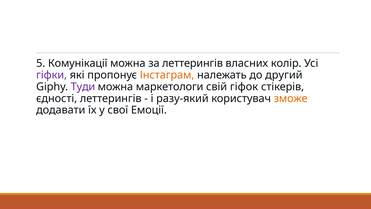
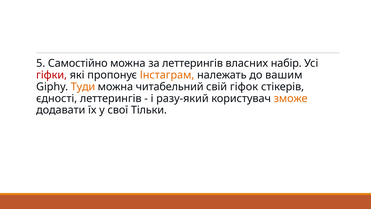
Комунікації: Комунікації -> Самостійно (78, 63)
колір: колір -> набір (286, 63)
гіфки colour: purple -> red (52, 75)
другий: другий -> вашим (284, 75)
Туди colour: purple -> orange (83, 87)
маркетологи: маркетологи -> читабельний (170, 87)
Емоції: Емоції -> Тільки (149, 110)
